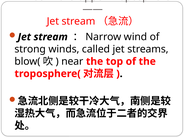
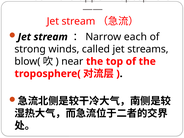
wind: wind -> each (135, 37)
